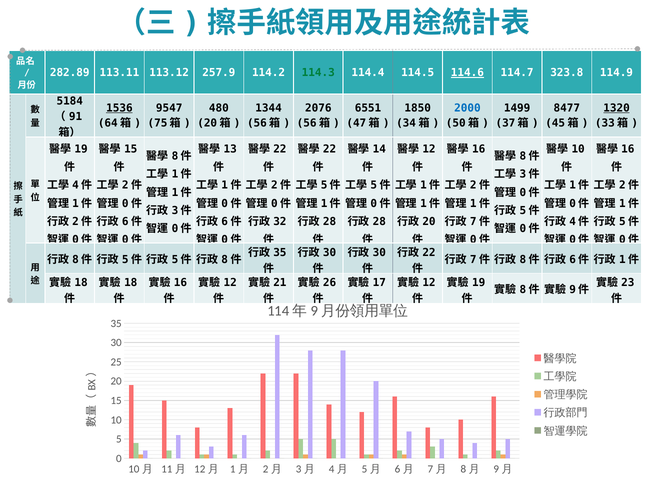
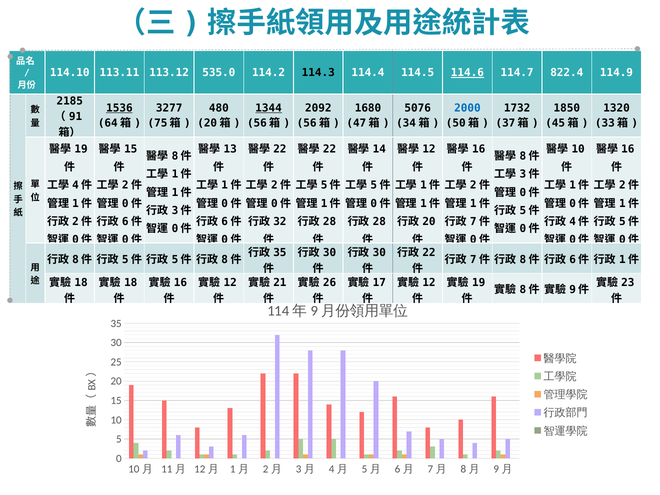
282.89: 282.89 -> 114.10 (70, 73)
257.9: 257.9 -> 535.0 (219, 73)
114.3 colour: green -> black (318, 73)
323.8: 323.8 -> 822.4 (567, 73)
5184: 5184 -> 2185 (70, 101)
9547: 9547 -> 3277 (169, 108)
1344 underline: none -> present (269, 108)
2076: 2076 -> 2092 (318, 108)
6551: 6551 -> 1680 (368, 108)
1850: 1850 -> 5076 (418, 108)
1499: 1499 -> 1732 (517, 108)
8477: 8477 -> 1850 (567, 108)
1320 underline: present -> none (617, 108)
